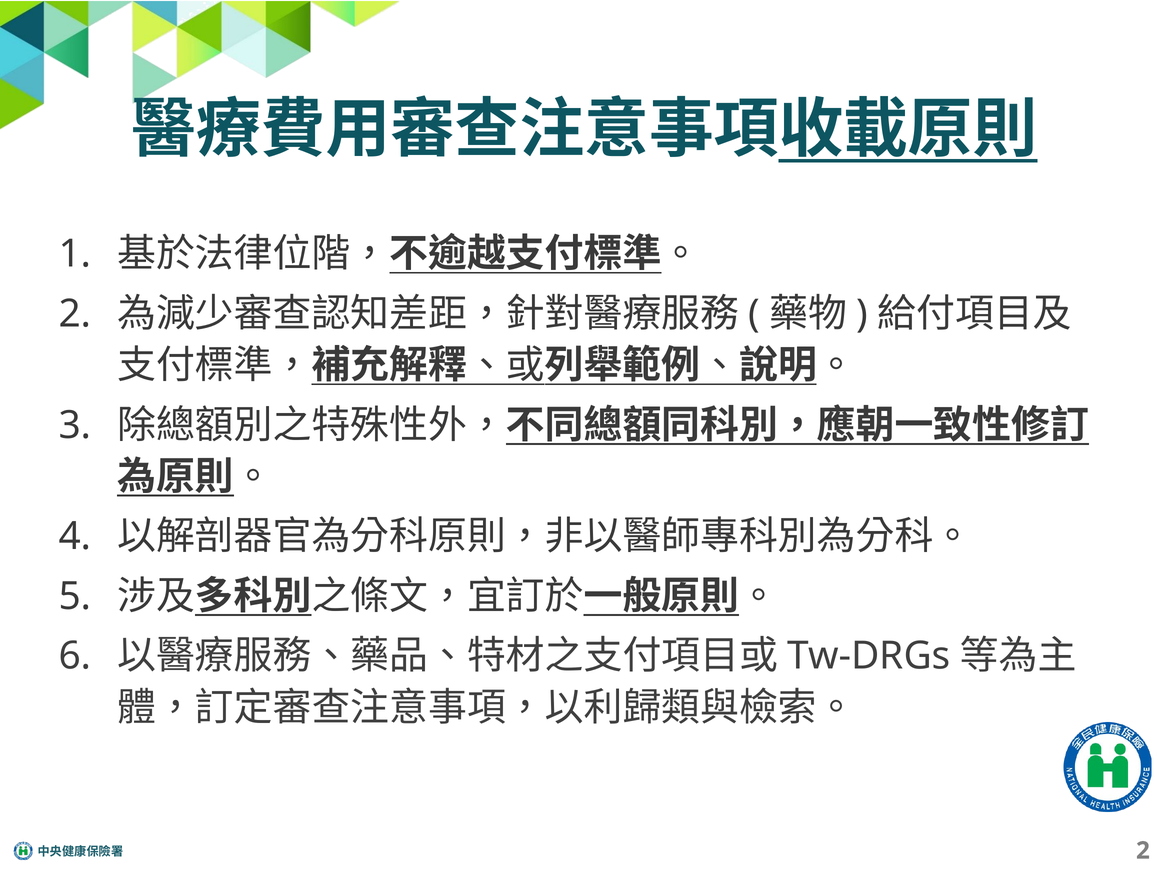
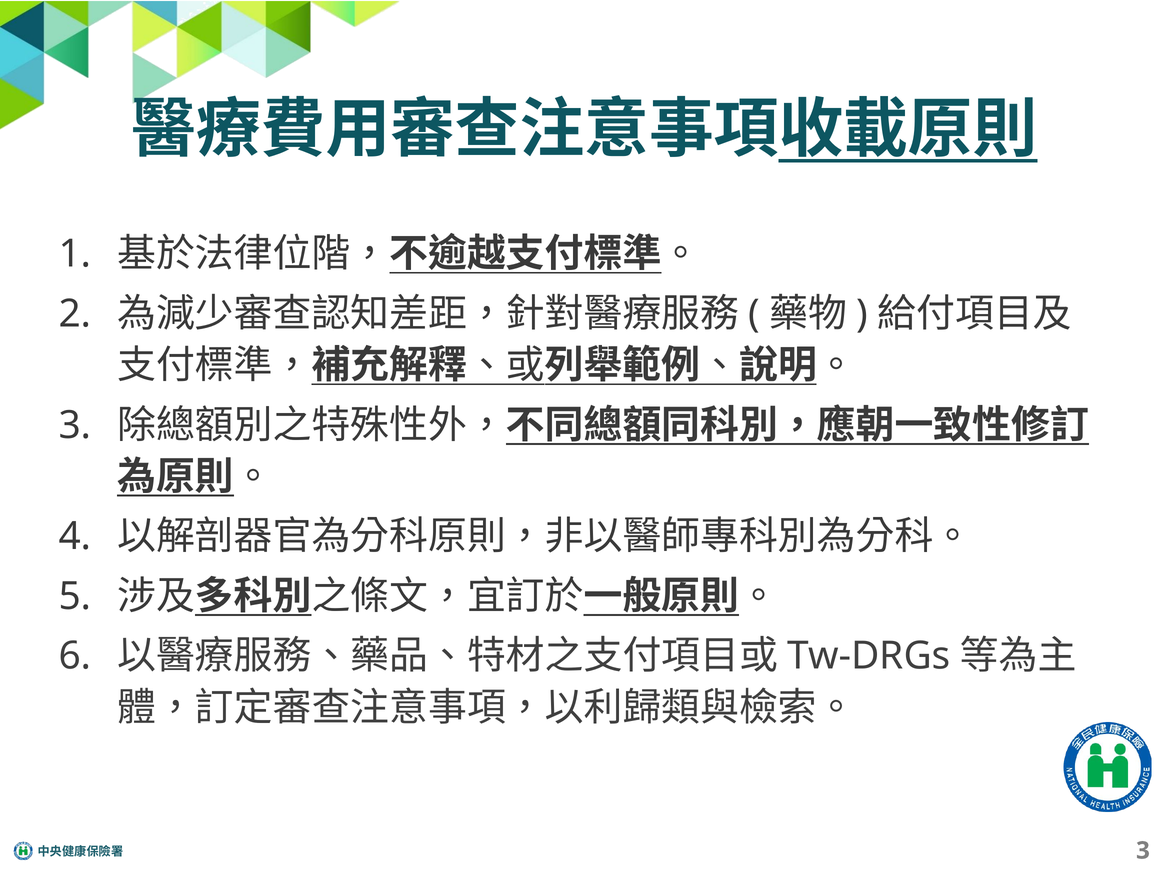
2: 2 -> 3 (1143, 850)
